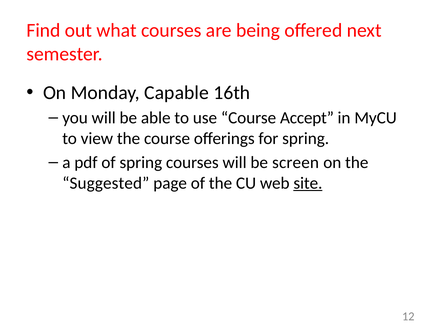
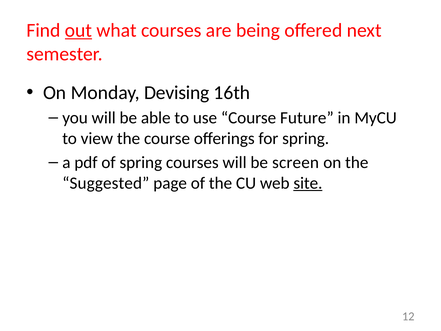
out underline: none -> present (79, 30)
Capable: Capable -> Devising (177, 93)
Accept: Accept -> Future (307, 118)
